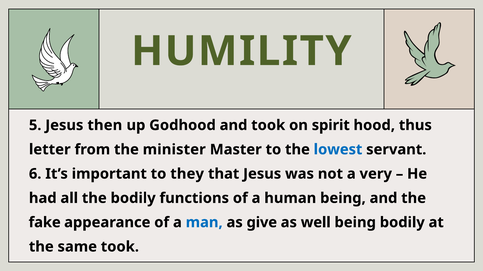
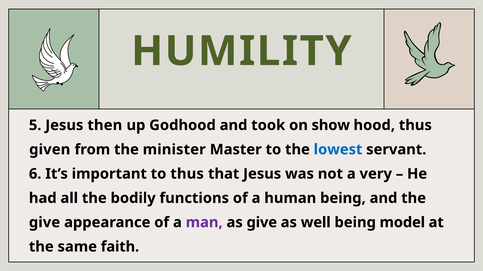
spirit: spirit -> show (331, 126)
letter: letter -> given (50, 150)
to they: they -> thus (187, 174)
fake: fake -> give (45, 223)
man colour: blue -> purple (204, 223)
being bodily: bodily -> model (402, 223)
same took: took -> faith (120, 247)
